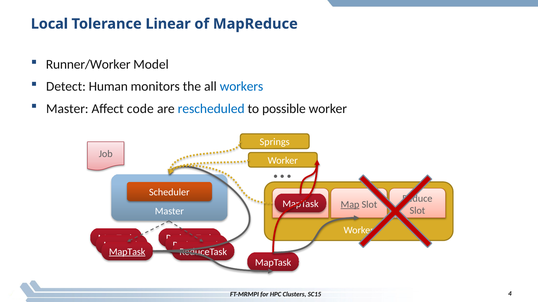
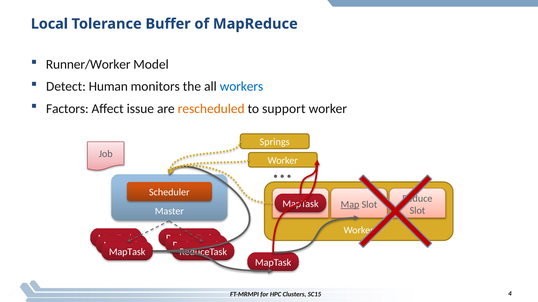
Linear: Linear -> Buffer (168, 24)
Master: Master -> Factors (67, 109)
code: code -> issue (140, 109)
rescheduled colour: blue -> orange (211, 109)
possible: possible -> support (284, 109)
MapTask underline: present -> none (127, 252)
